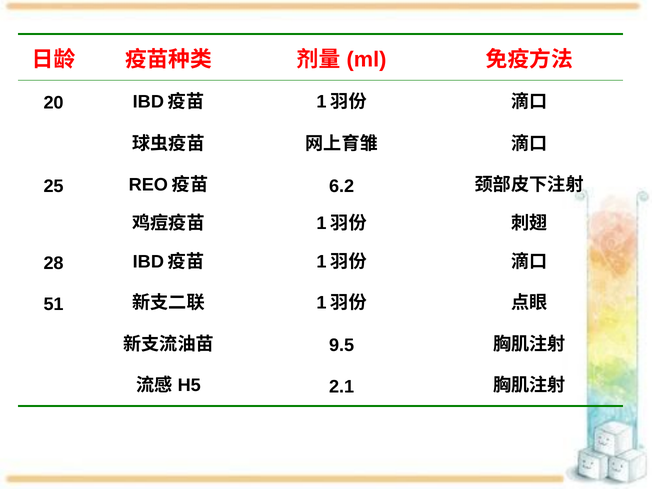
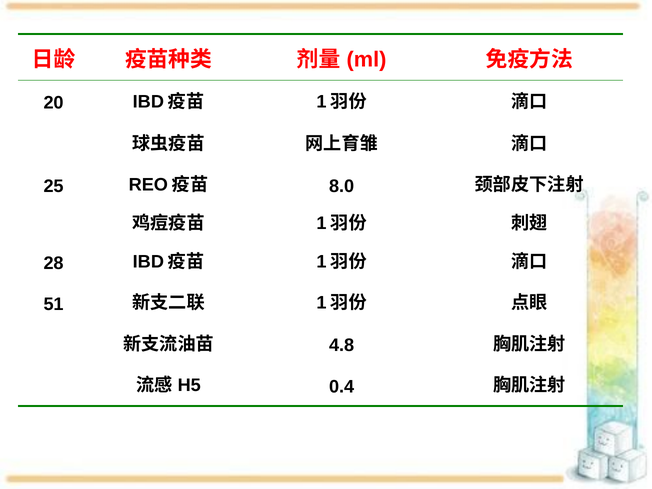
6.2: 6.2 -> 8.0 (342, 186)
9.5: 9.5 -> 4.8 (342, 345)
2.1: 2.1 -> 0.4 (342, 387)
